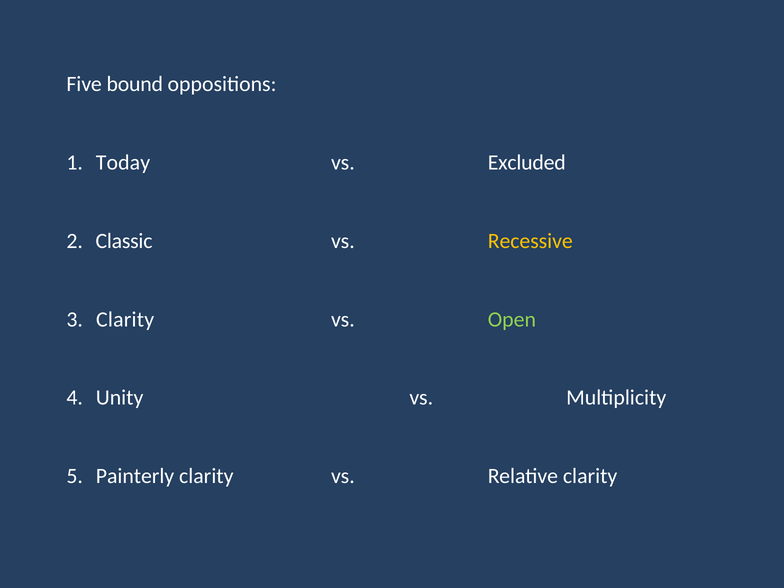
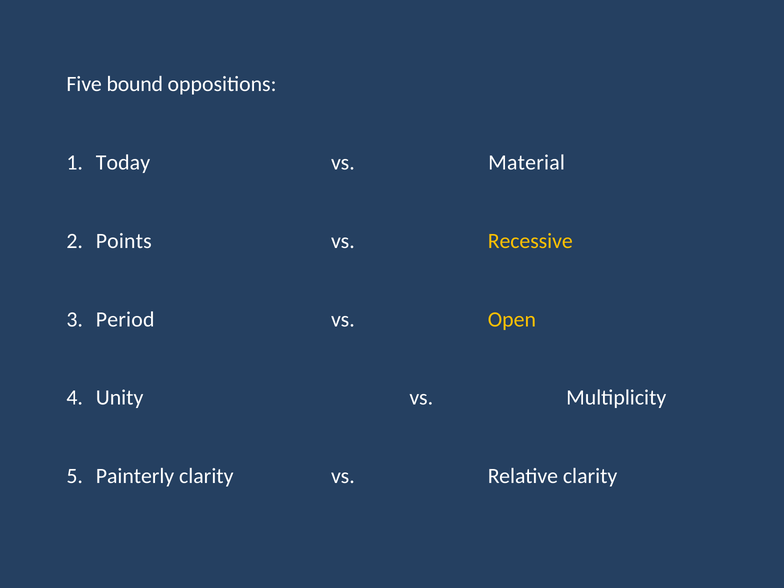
Excluded: Excluded -> Material (527, 162)
Classic: Classic -> Points (124, 241)
Clarity: Clarity -> Period (125, 319)
Open colour: light green -> yellow (512, 319)
